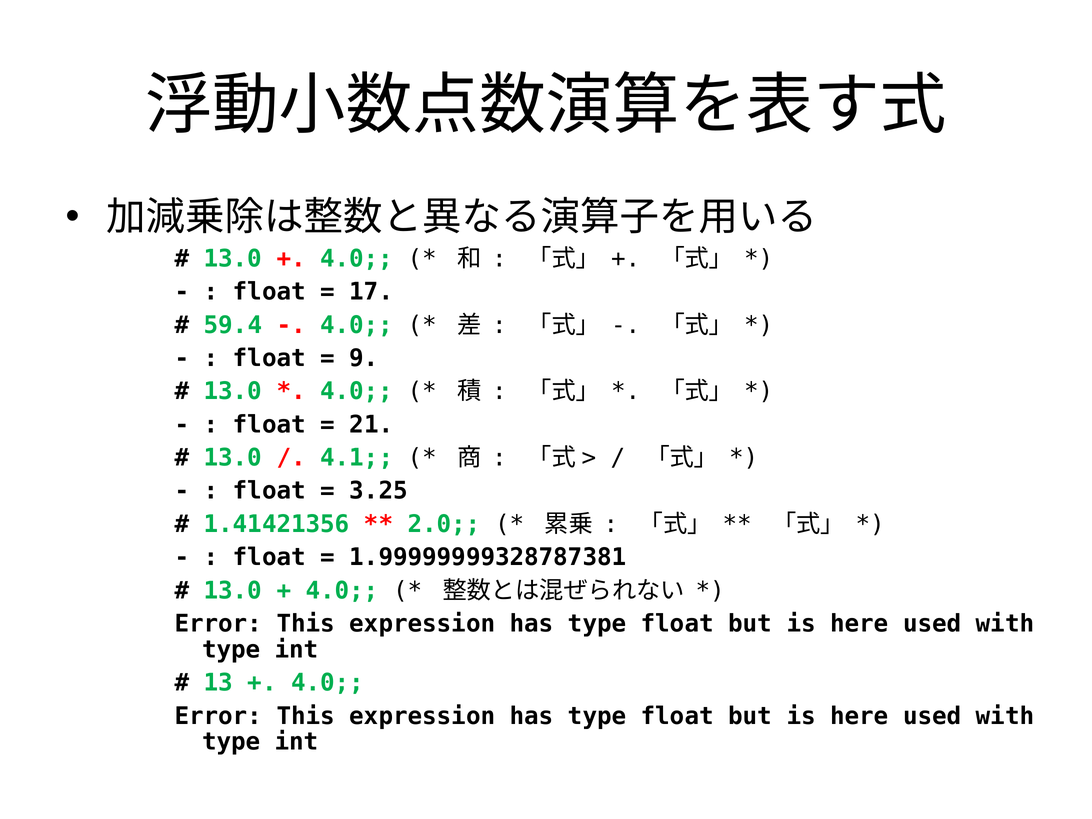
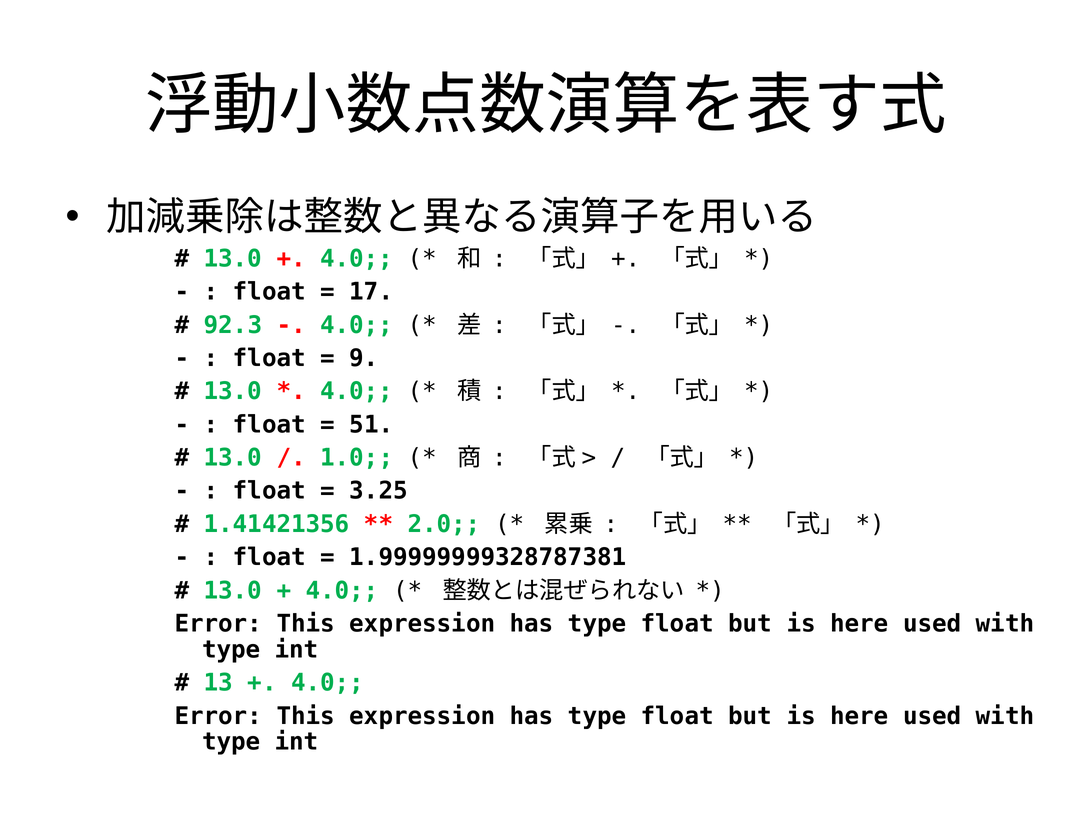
59.4: 59.4 -> 92.3 (233, 325)
21: 21 -> 51 (371, 425)
4.1: 4.1 -> 1.0 (357, 458)
